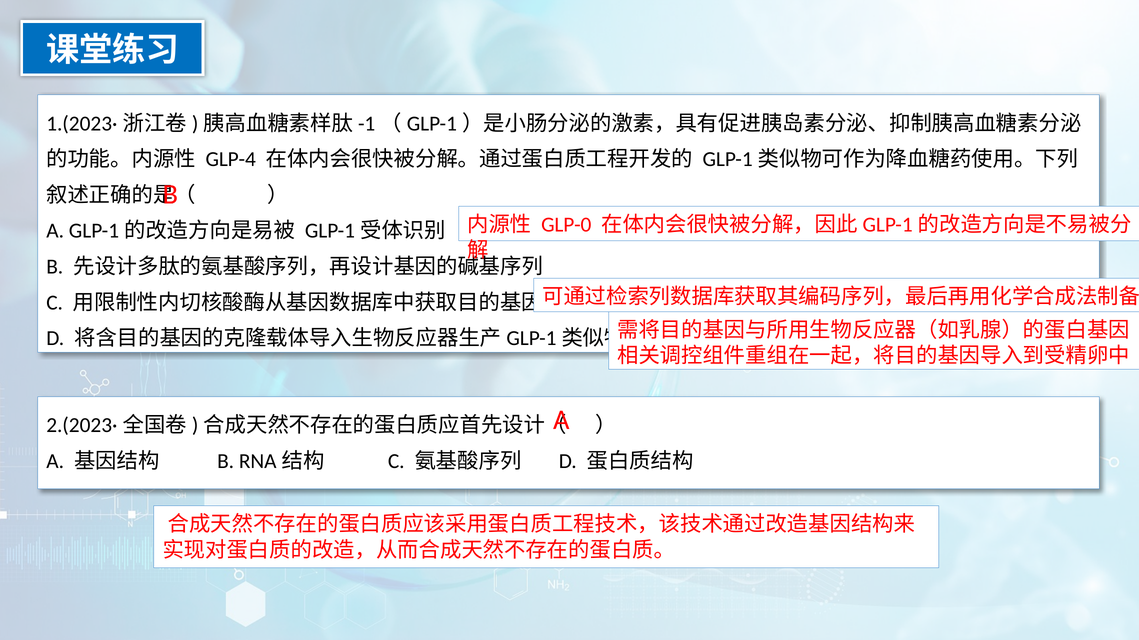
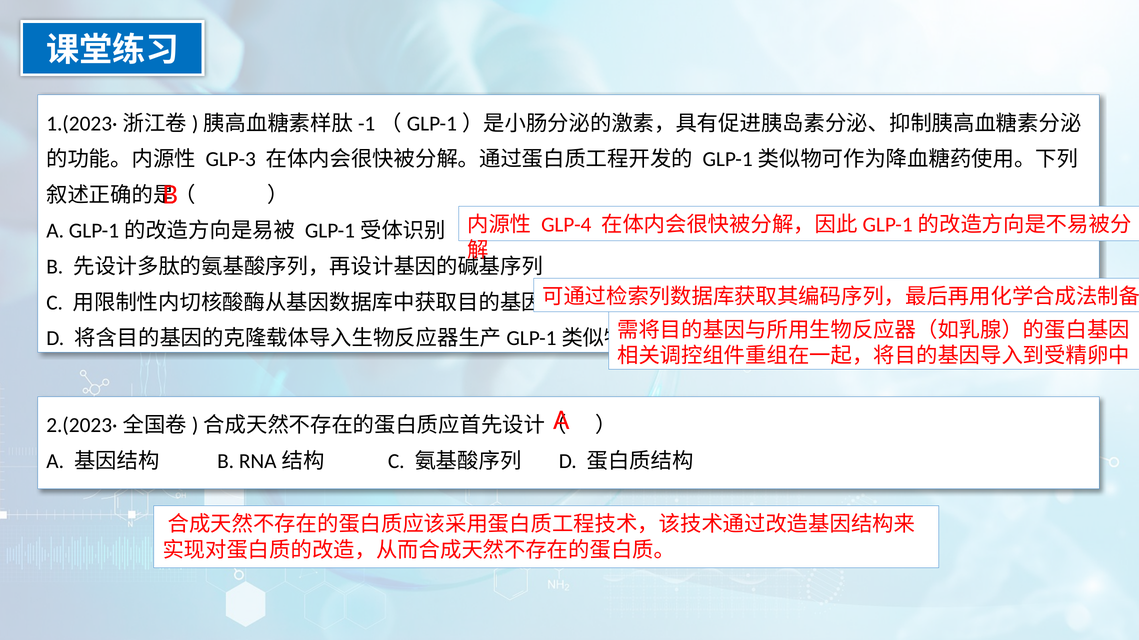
GLP-4: GLP-4 -> GLP-3 (231, 159)
GLP-0: GLP-0 -> GLP-4 (566, 225)
